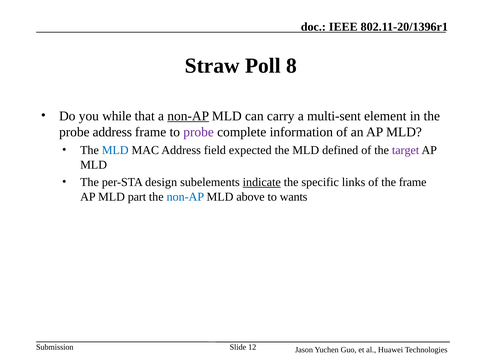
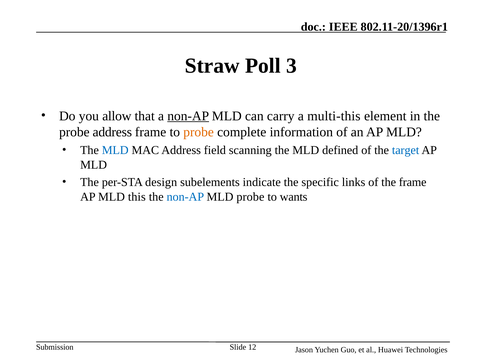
8: 8 -> 3 (291, 66)
while: while -> allow (117, 116)
multi-sent: multi-sent -> multi-this (334, 116)
probe colour: purple -> orange (199, 132)
expected: expected -> scanning (250, 150)
target colour: purple -> blue (406, 150)
indicate underline: present -> none (262, 182)
part: part -> this (137, 196)
MLD above: above -> probe (250, 196)
